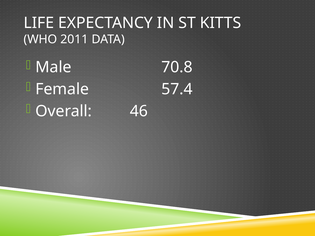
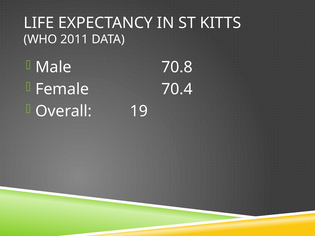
57.4: 57.4 -> 70.4 (177, 89)
46: 46 -> 19 (139, 111)
